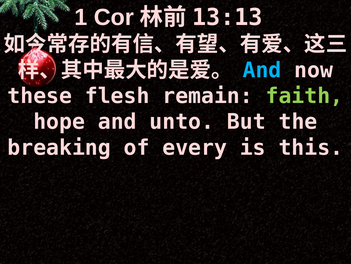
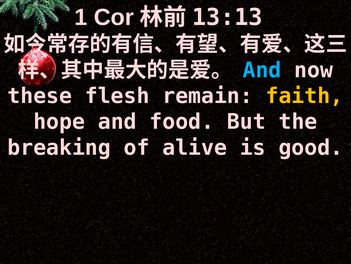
faith colour: light green -> yellow (304, 96)
unto: unto -> food (182, 122)
every: every -> alive (195, 147)
this: this -> good (311, 147)
